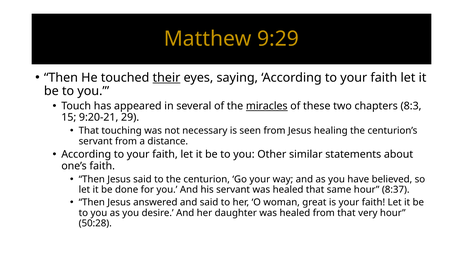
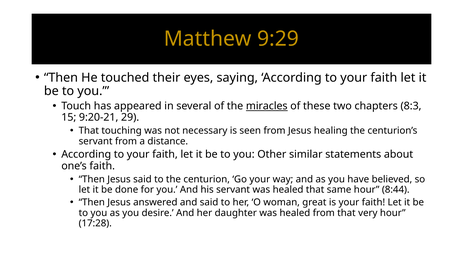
their underline: present -> none (166, 78)
8:37: 8:37 -> 8:44 (396, 190)
50:28: 50:28 -> 17:28 (95, 224)
